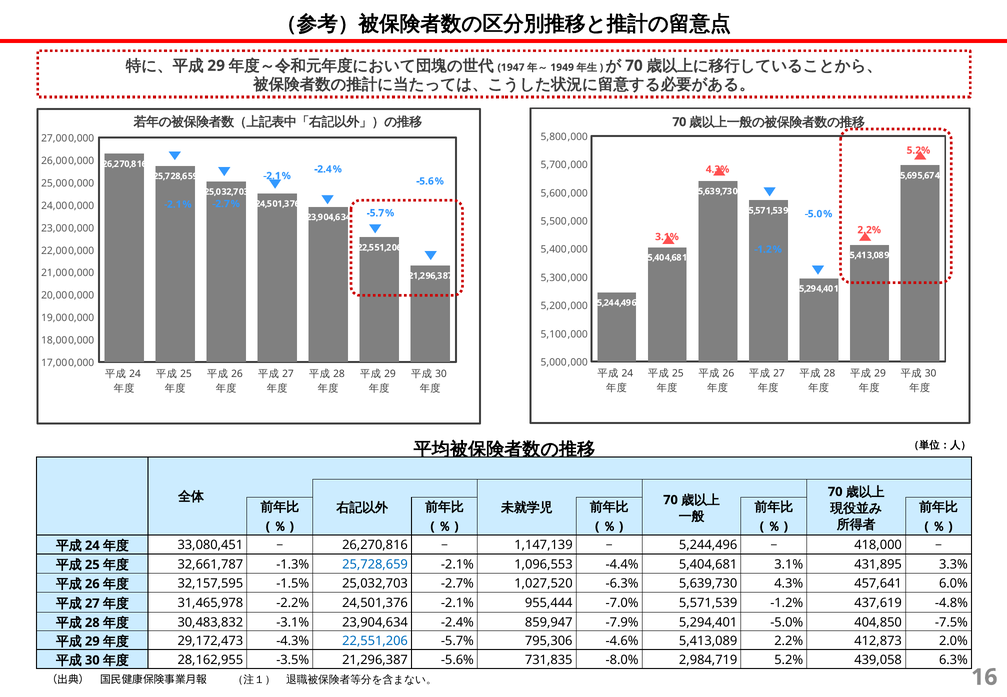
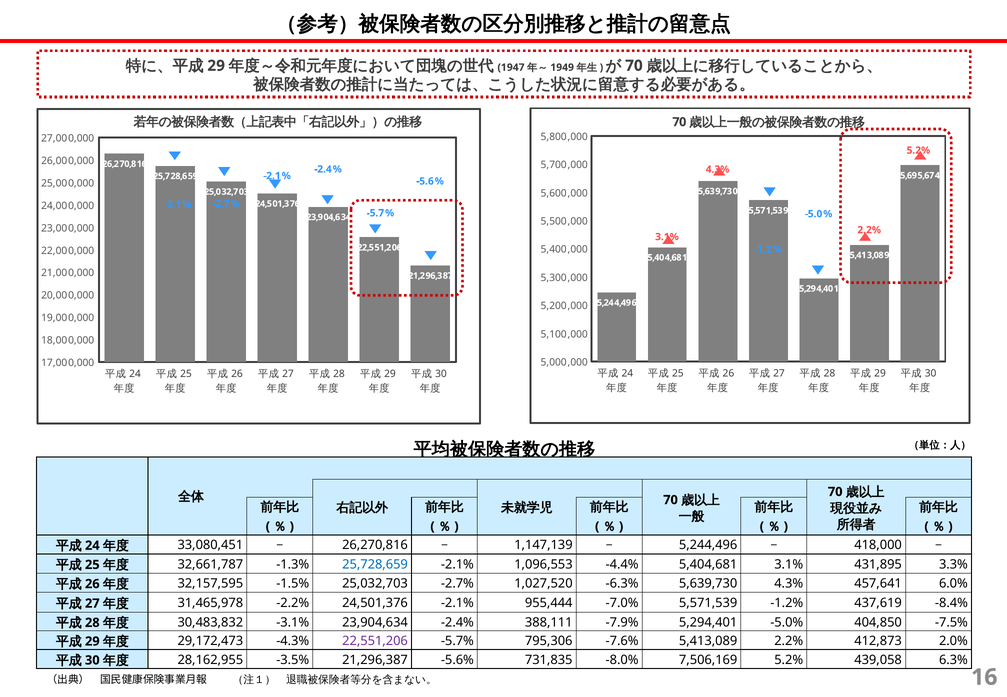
-4.8%: -4.8% -> -8.4% (951, 603)
859,947: 859,947 -> 388,111 (549, 622)
22,551,206 colour: blue -> purple (375, 641)
-4.6%: -4.6% -> -7.6% (622, 641)
2,984,719: 2,984,719 -> 7,506,169 (708, 660)
